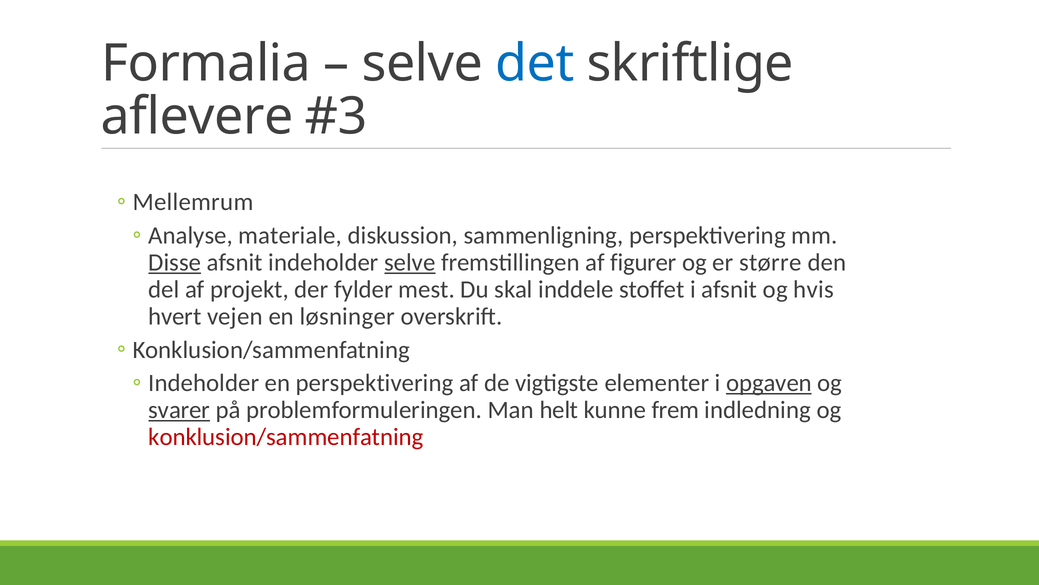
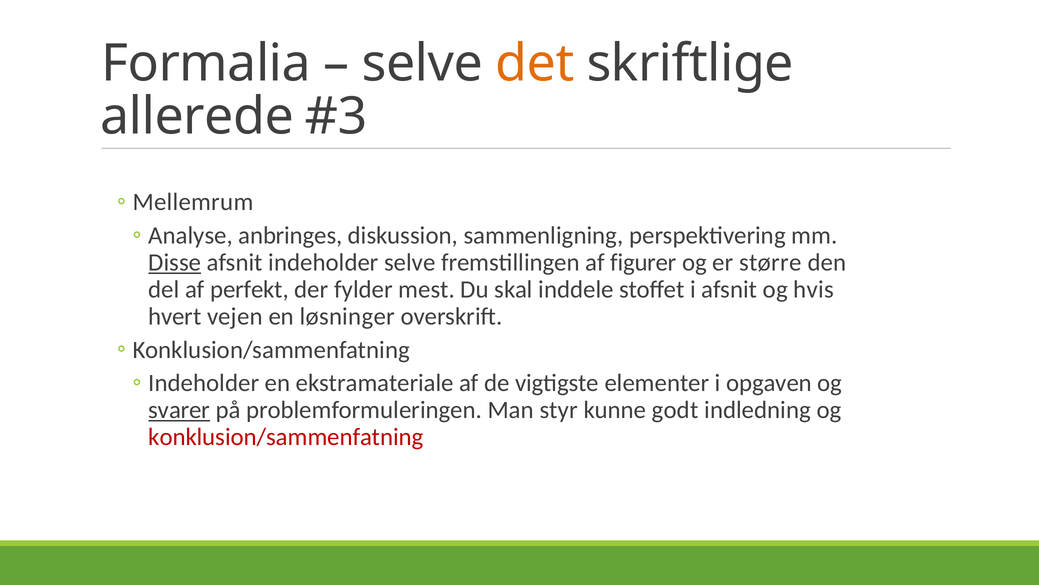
det colour: blue -> orange (535, 63)
aflevere: aflevere -> allerede (197, 116)
materiale: materiale -> anbringes (290, 235)
selve underline: present -> none (410, 262)
projekt: projekt -> perfekt (249, 289)
en perspektivering: perspektivering -> ekstramateriale (375, 383)
opgaven underline: present -> none (769, 383)
helt: helt -> styr (559, 410)
frem: frem -> godt (675, 410)
